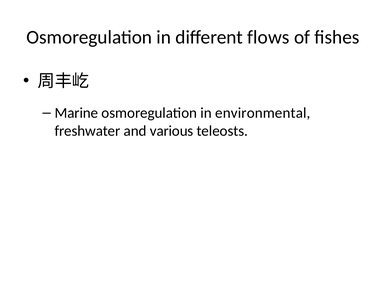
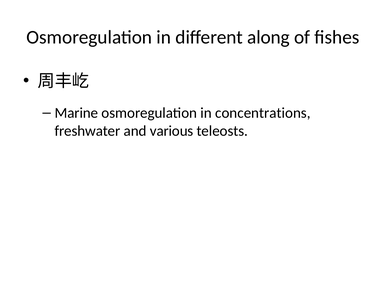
flows: flows -> along (268, 37)
environmental: environmental -> concentrations (263, 113)
